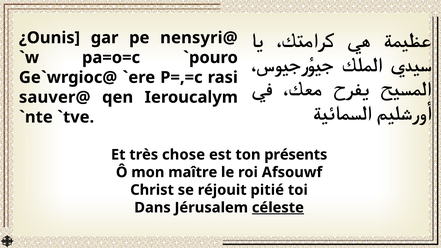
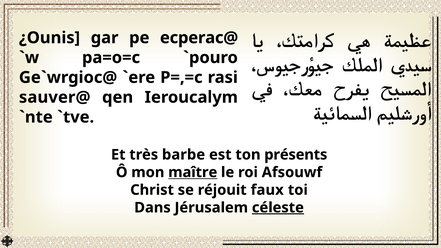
nensyri@: nensyri@ -> ecperac@ (199, 38)
chose: chose -> barbe (184, 155)
maître underline: none -> present (193, 172)
pitié: pitié -> faux (267, 190)
